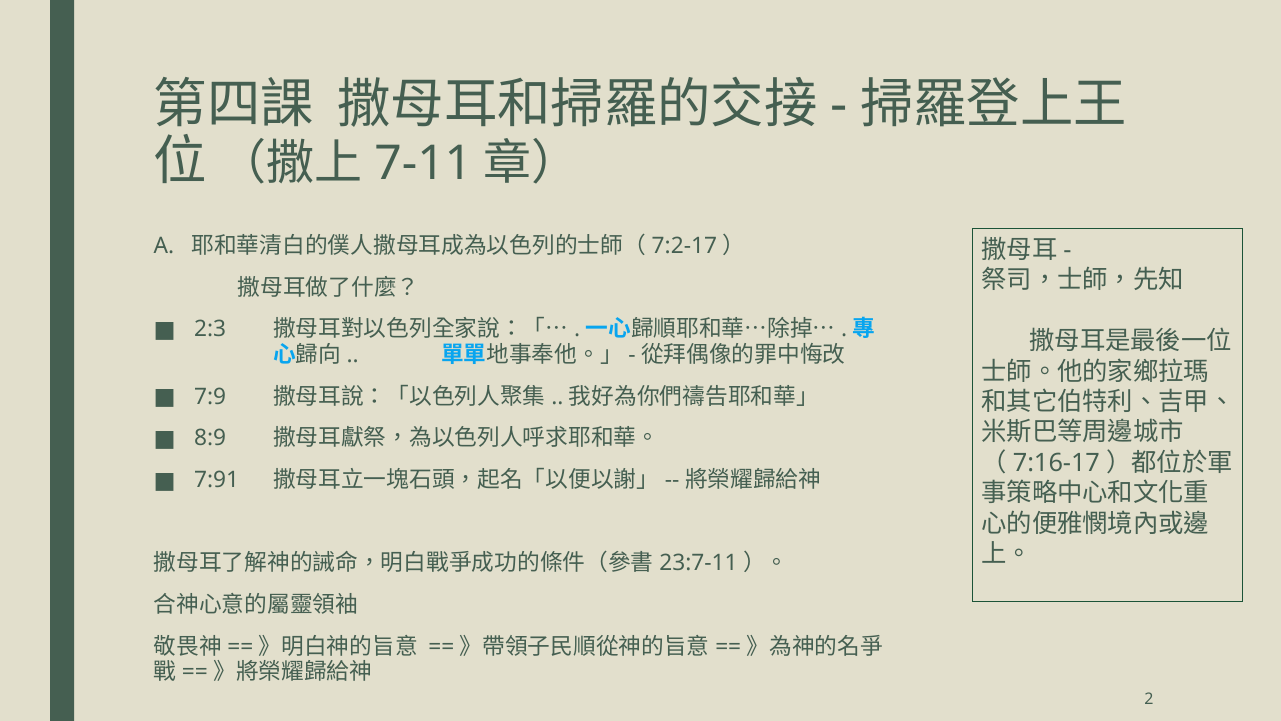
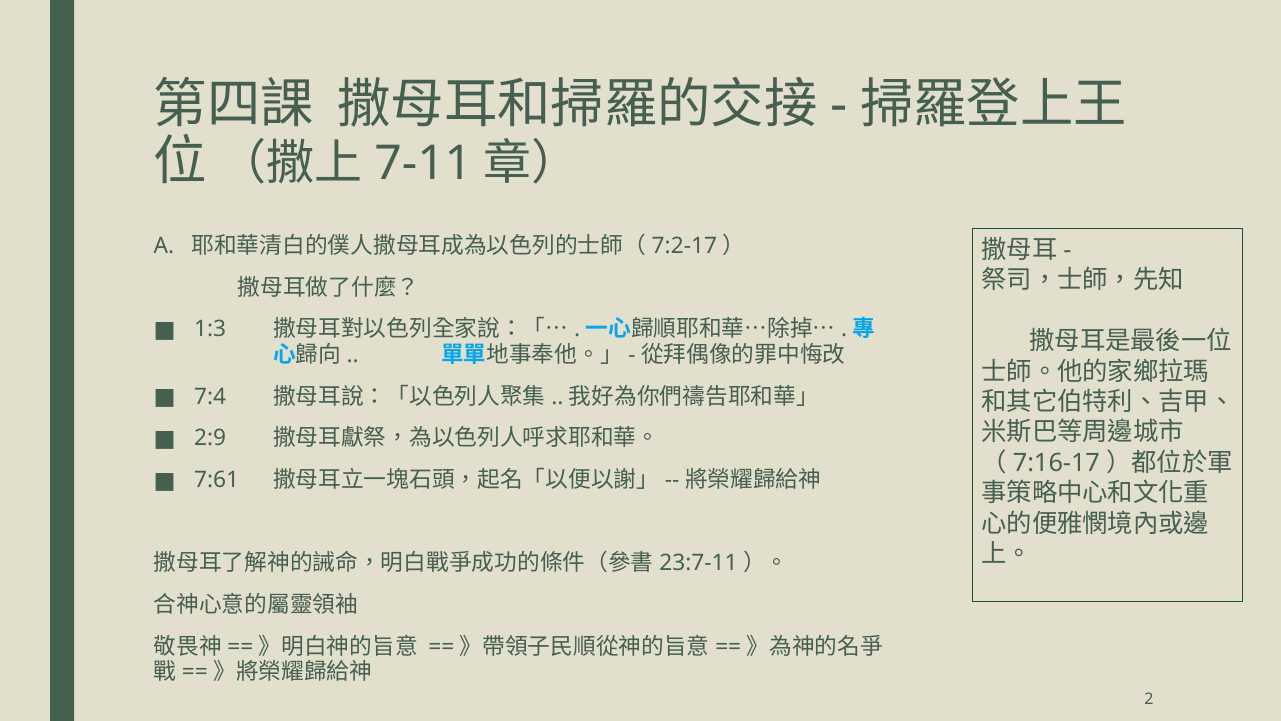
2:3: 2:3 -> 1:3 (210, 329)
7:9: 7:9 -> 7:4 (210, 397)
8:9: 8:9 -> 2:9 (210, 438)
7:91: 7:91 -> 7:61 (217, 480)
